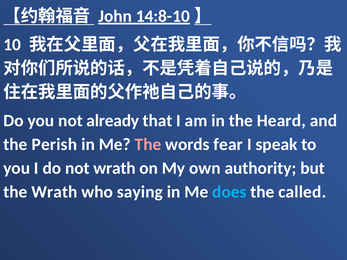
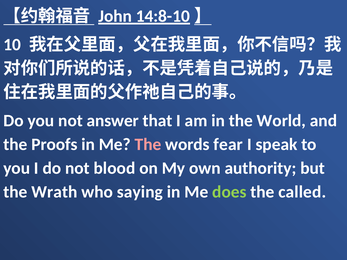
already: already -> answer (113, 121)
Heard: Heard -> World (281, 121)
Perish: Perish -> Proofs (54, 145)
not wrath: wrath -> blood (114, 168)
does colour: light blue -> light green (229, 192)
